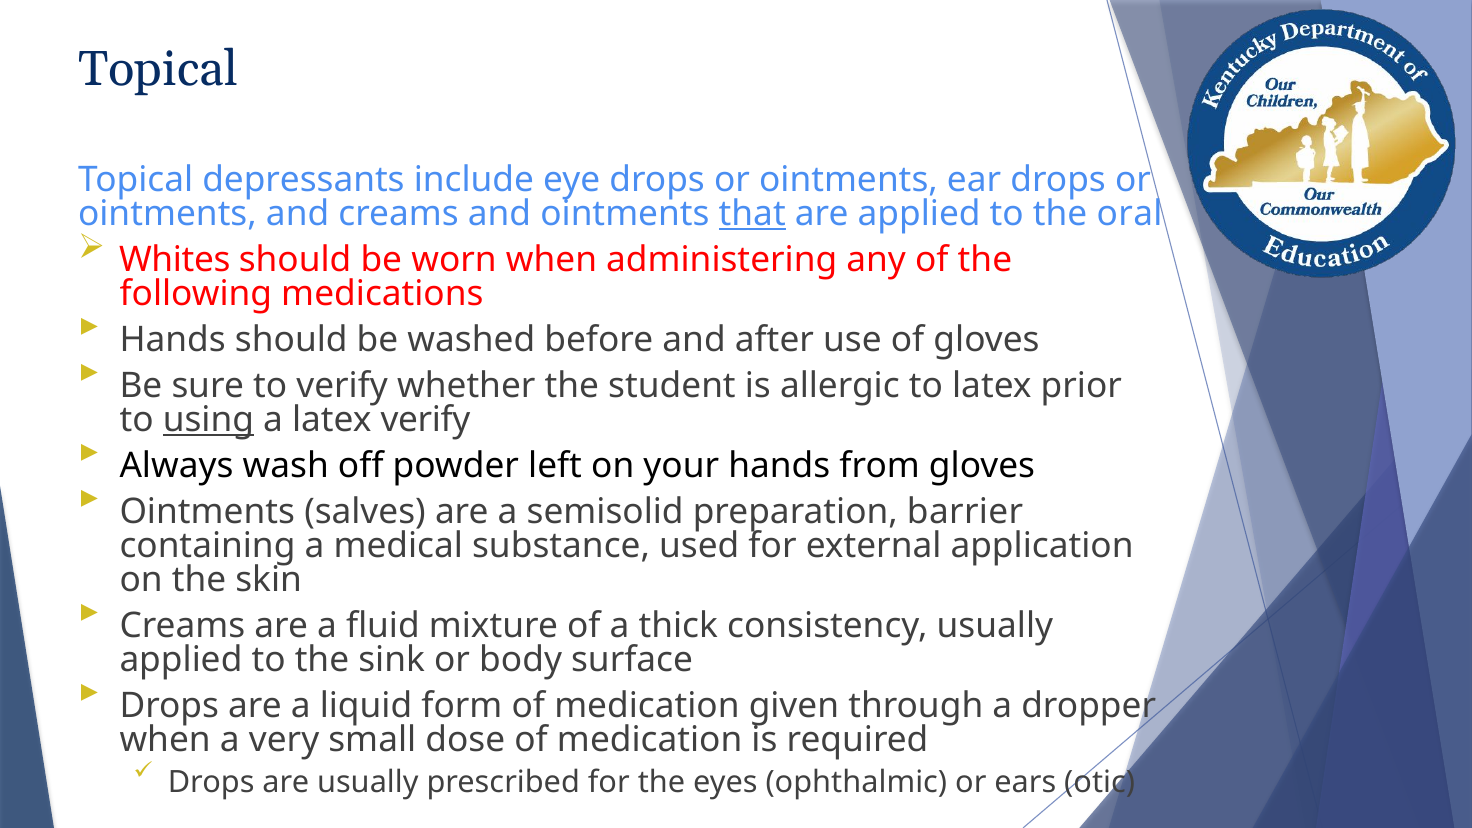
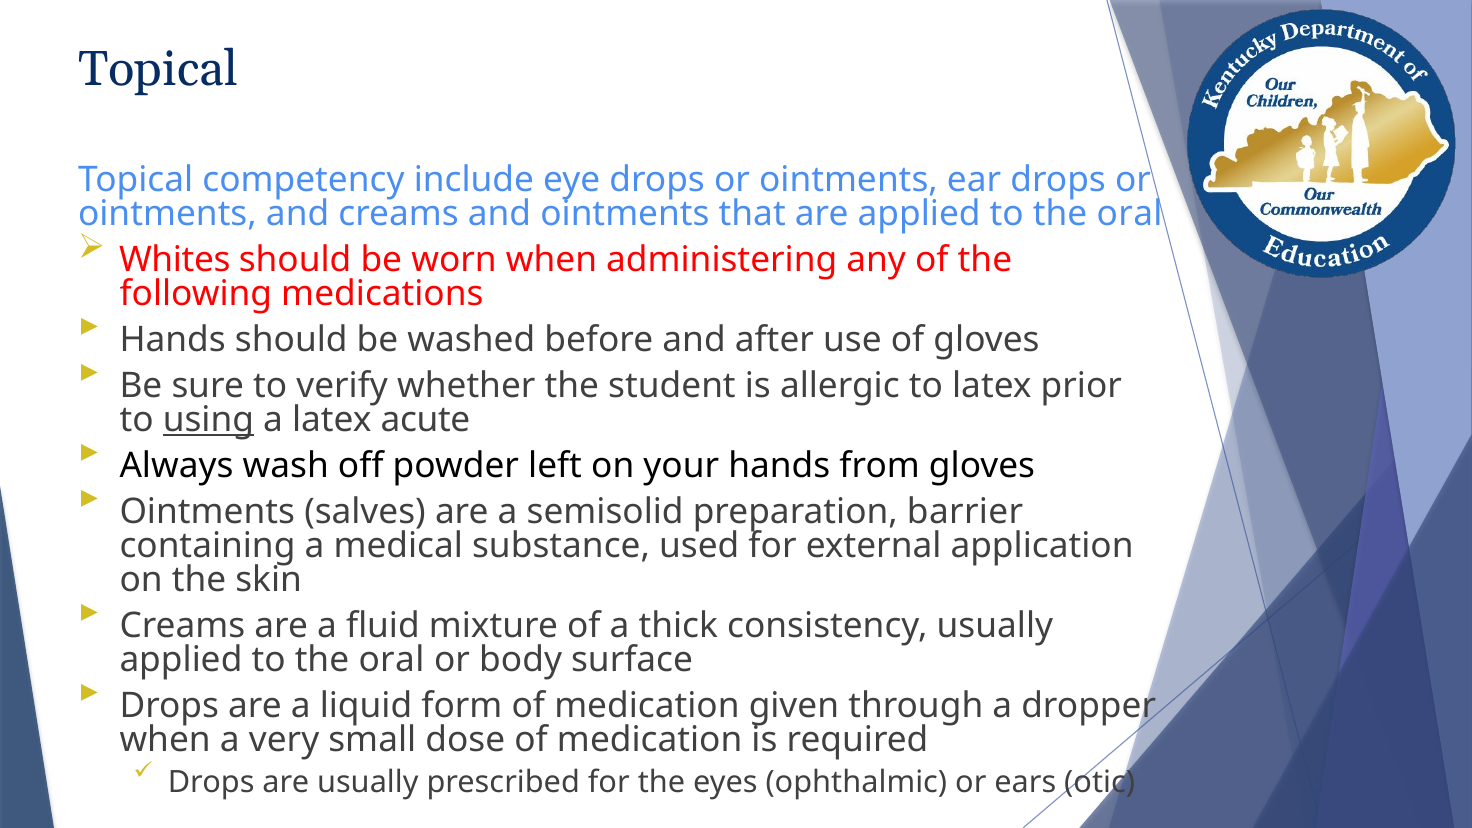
depressants: depressants -> competency (303, 180)
that underline: present -> none (752, 214)
latex verify: verify -> acute (425, 420)
sink: sink -> oral (391, 659)
